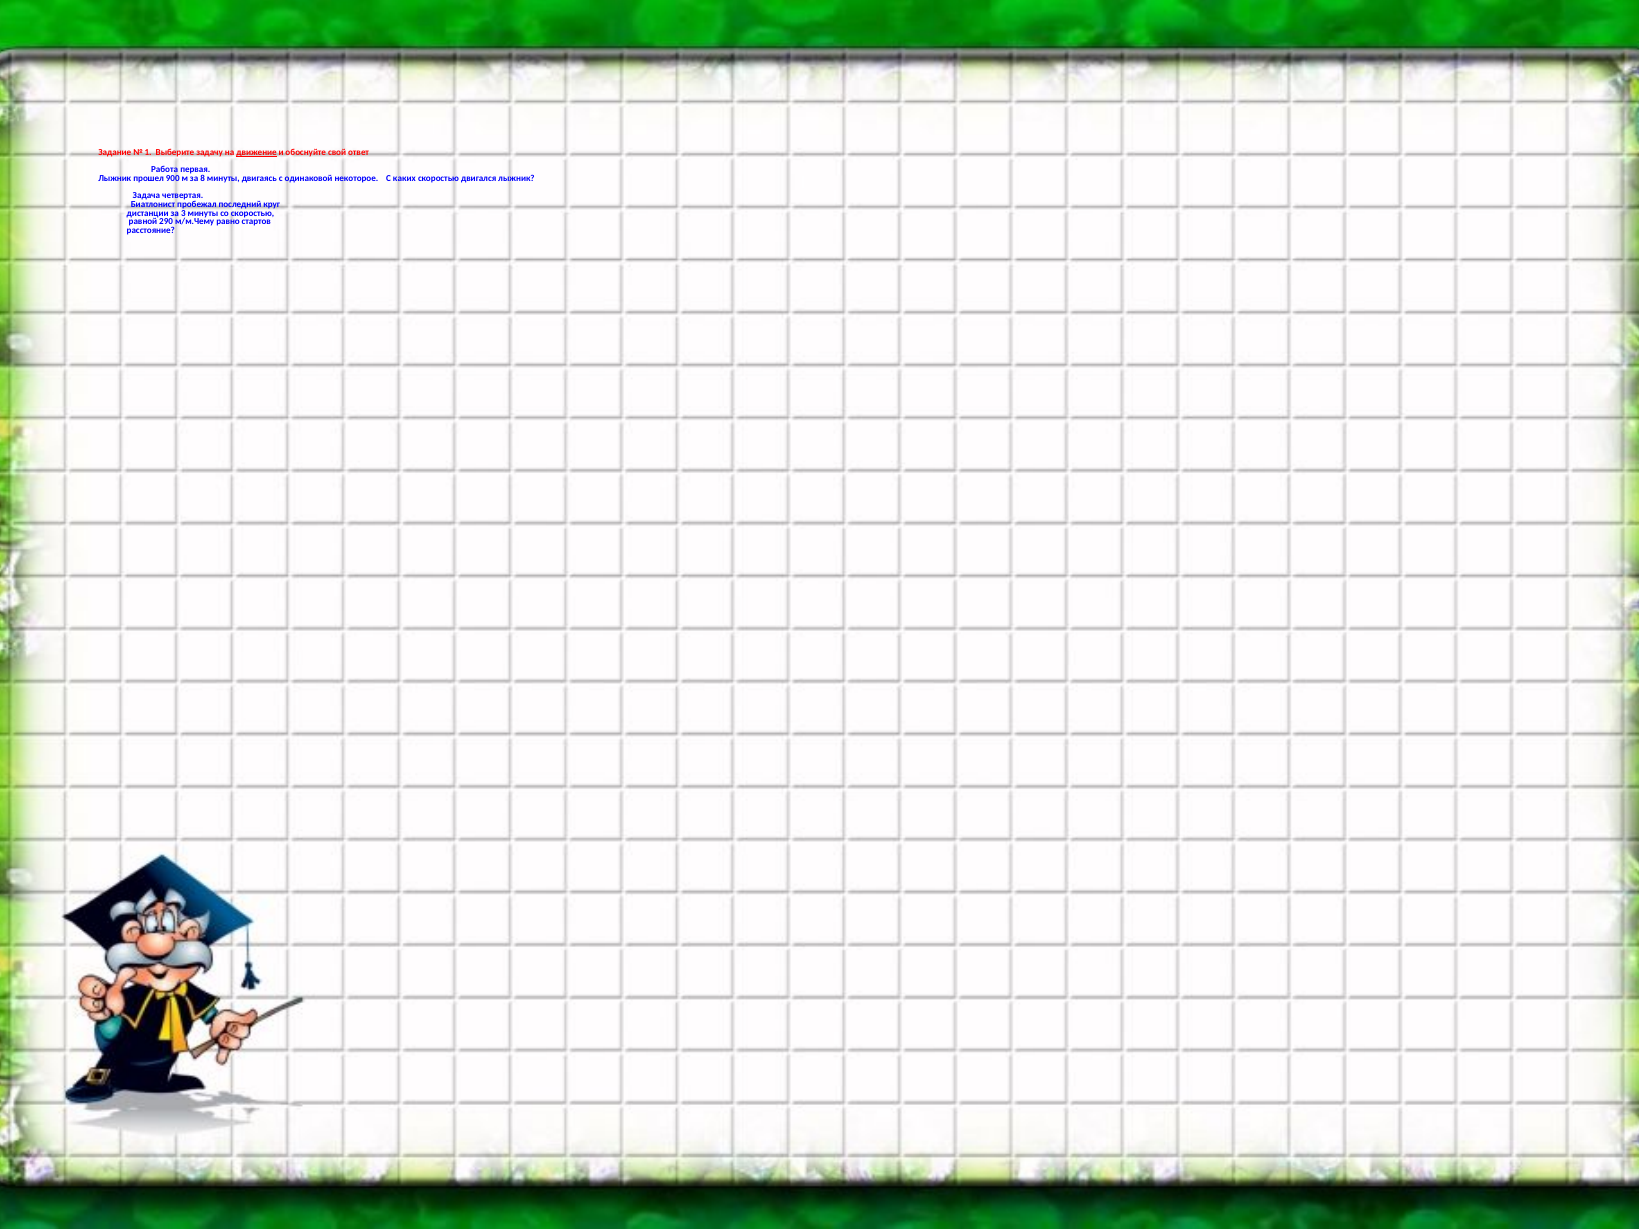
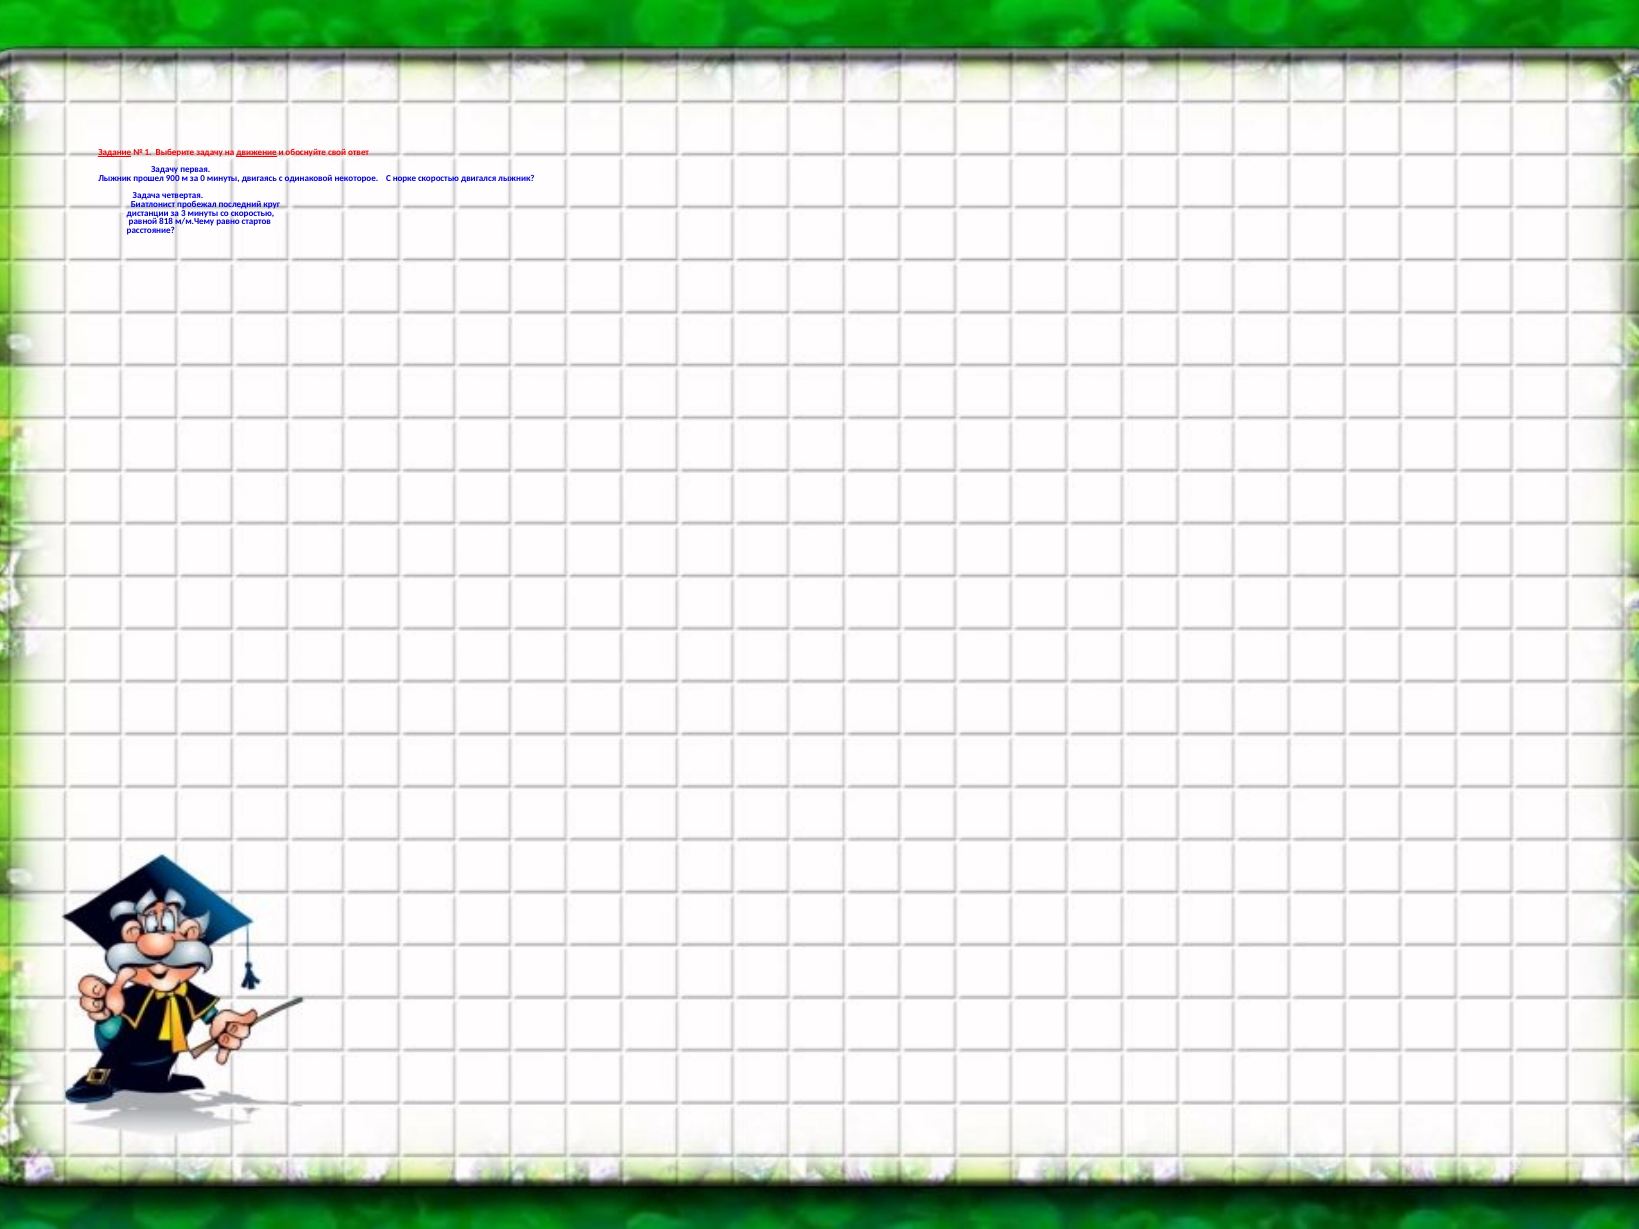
Задание underline: none -> present (115, 152)
Работа: Работа -> Задачу (165, 170)
8: 8 -> 0 (203, 178)
каких: каких -> норке (405, 178)
290: 290 -> 818 (166, 222)
